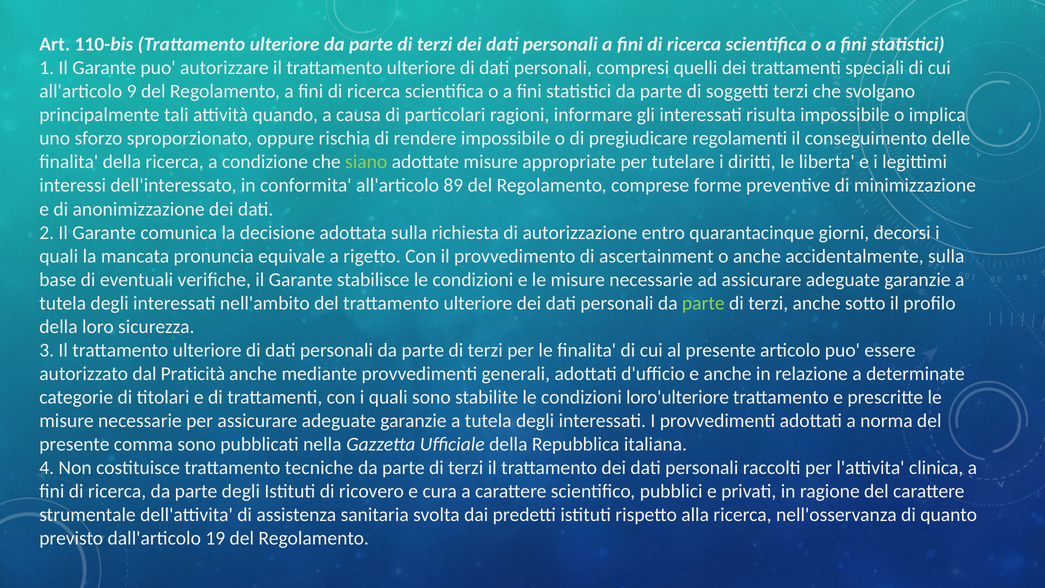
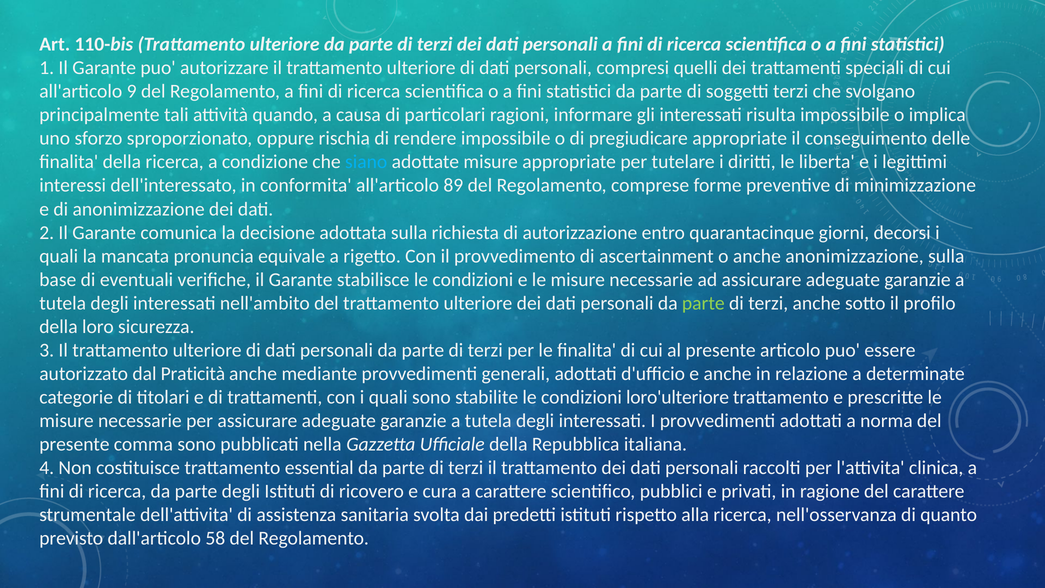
pregiudicare regolamenti: regolamenti -> appropriate (740, 138)
siano colour: light green -> light blue (366, 162)
anche accidentalmente: accidentalmente -> anonimizzazione (854, 256)
tecniche: tecniche -> essential (319, 468)
19: 19 -> 58 (215, 538)
